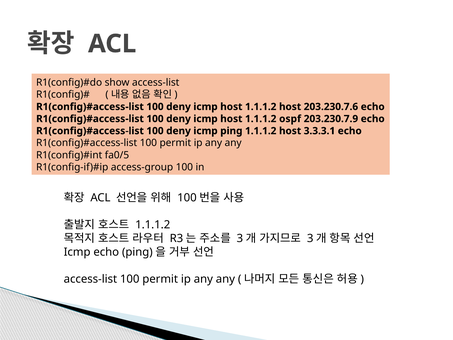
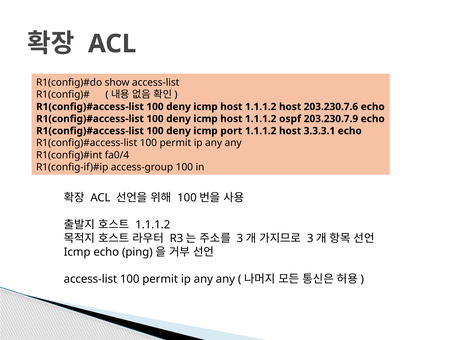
ping: ping -> port (231, 131)
fa0/5: fa0/5 -> fa0/4 (117, 155)
